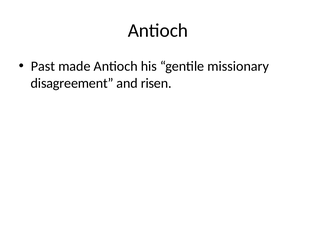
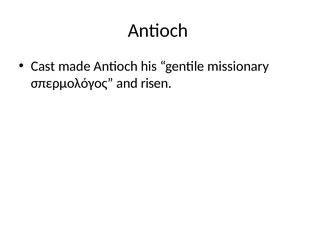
Past: Past -> Cast (43, 66)
disagreement: disagreement -> σπερμολόγος (72, 83)
